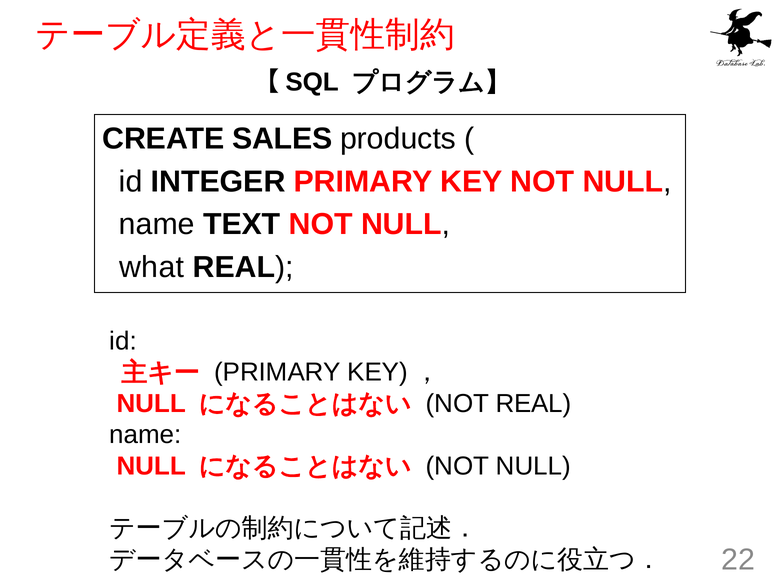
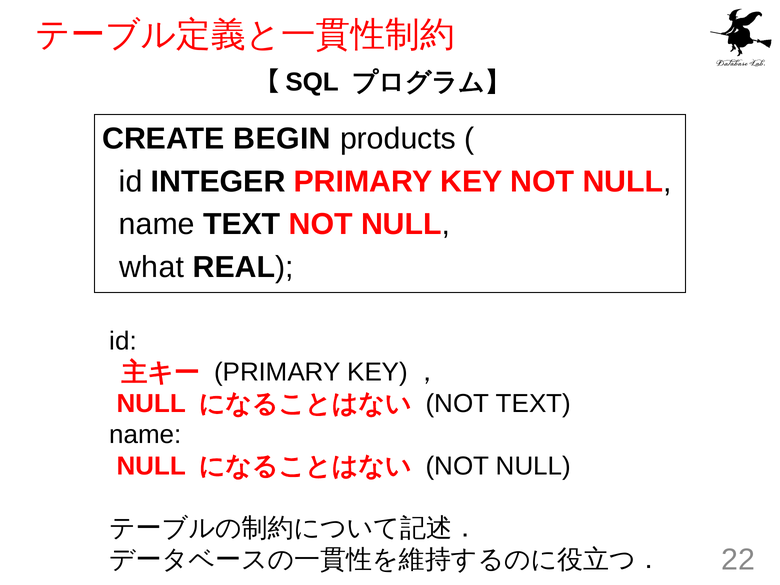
SALES: SALES -> BEGIN (282, 139)
NOT REAL: REAL -> TEXT (533, 404)
